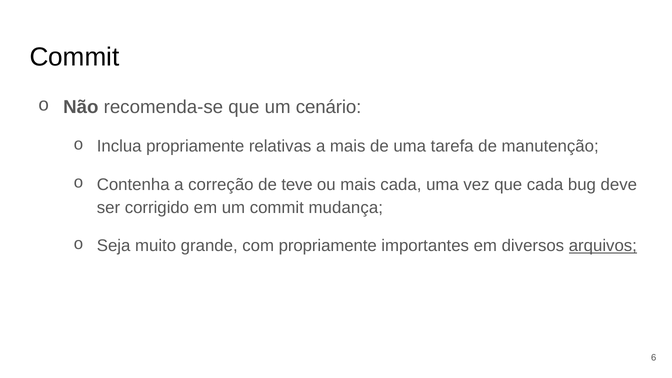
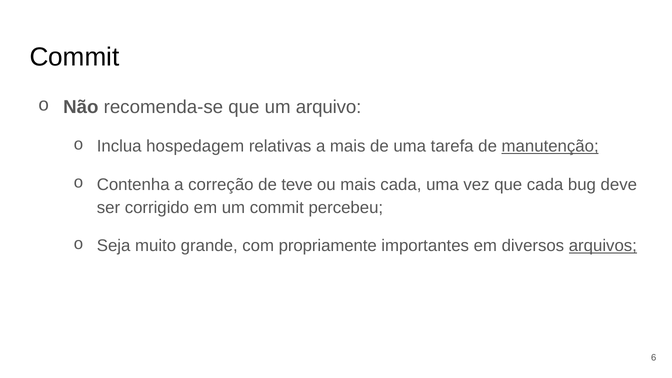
cenário: cenário -> arquivo (329, 107)
Inclua propriamente: propriamente -> hospedagem (195, 146)
manutenção underline: none -> present (550, 146)
mudança: mudança -> percebeu (346, 208)
